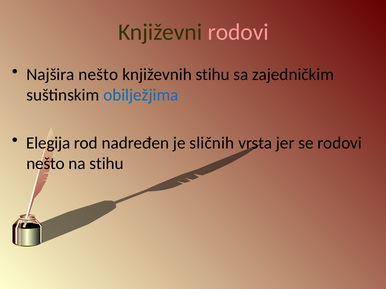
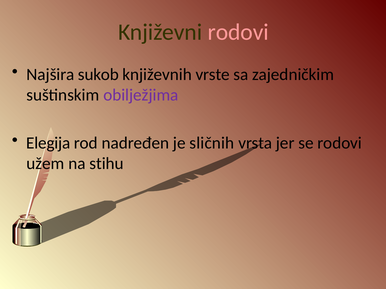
Najšira nešto: nešto -> sukob (98, 75)
književnih stihu: stihu -> vrste (213, 75)
obilježjima colour: blue -> purple (141, 95)
nešto: nešto -> užem (45, 164)
